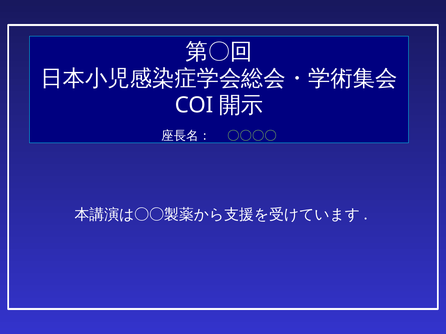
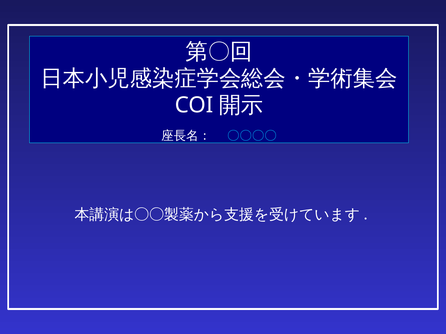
〇〇〇〇 colour: light green -> light blue (252, 136)
